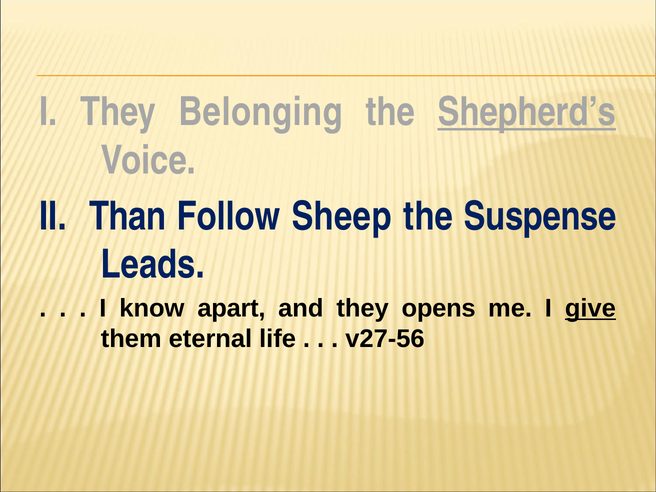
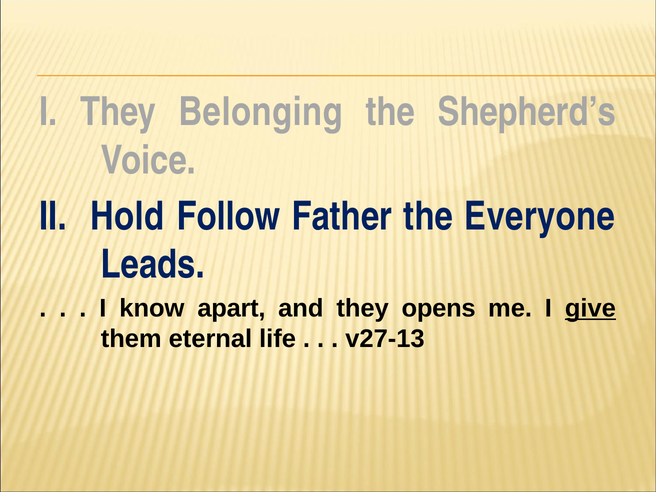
Shepherd’s underline: present -> none (527, 112)
Than: Than -> Hold (127, 217)
Sheep: Sheep -> Father (342, 217)
Suspense: Suspense -> Everyone (540, 217)
v27-56: v27-56 -> v27-13 (385, 339)
